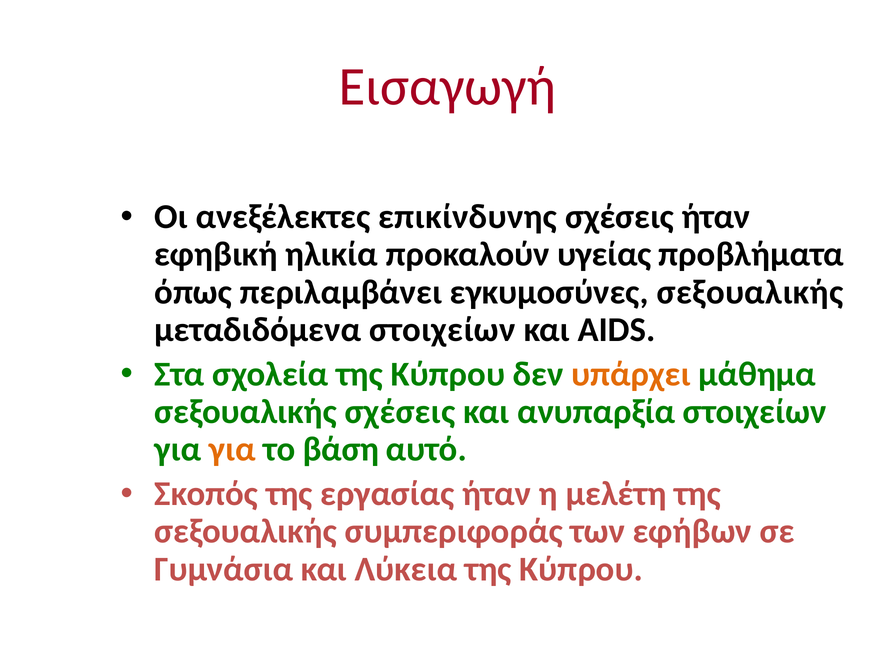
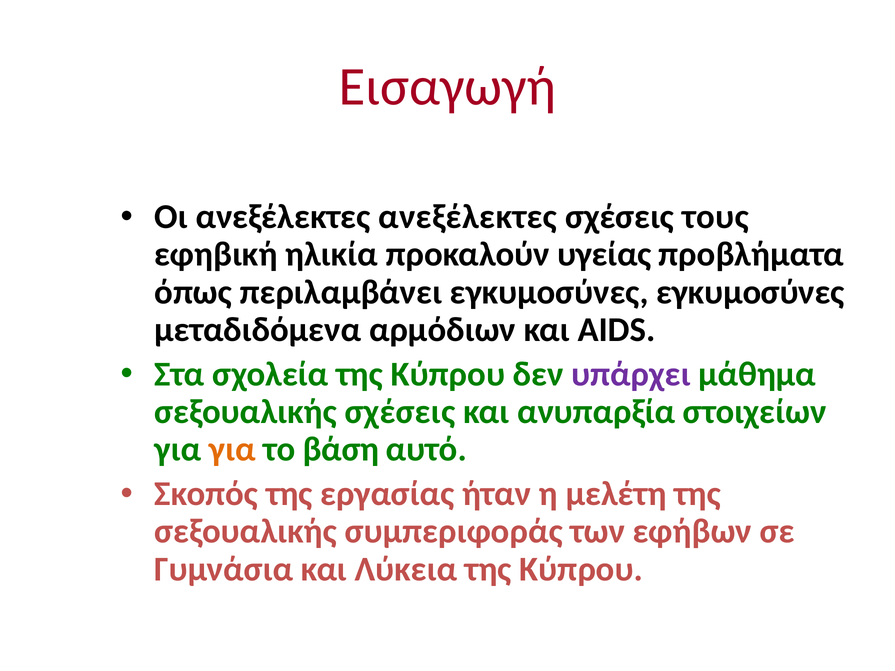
ανεξέλεκτες επικίνδυνης: επικίνδυνης -> ανεξέλεκτες (468, 217)
σχέσεις ήταν: ήταν -> τους (716, 217)
εγκυμοσύνες σεξουαλικής: σεξουαλικής -> εγκυμοσύνες (750, 292)
μεταδιδόμενα στοιχείων: στοιχείων -> αρμόδιων (442, 330)
υπάρχει colour: orange -> purple (631, 374)
